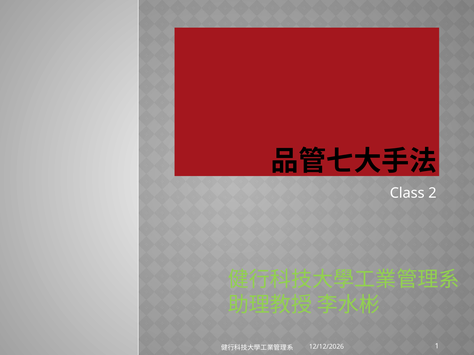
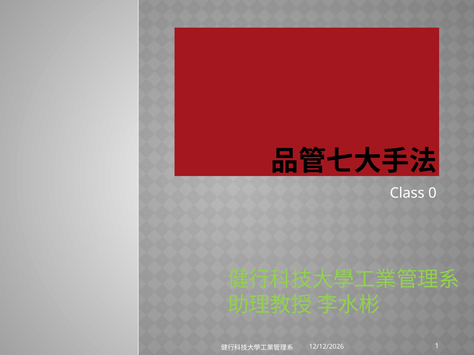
2: 2 -> 0 (432, 193)
